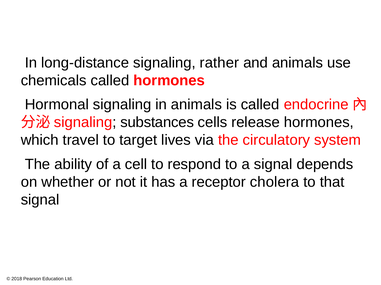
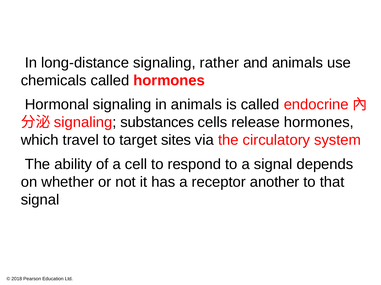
lives: lives -> sites (176, 140)
cholera: cholera -> another (275, 182)
